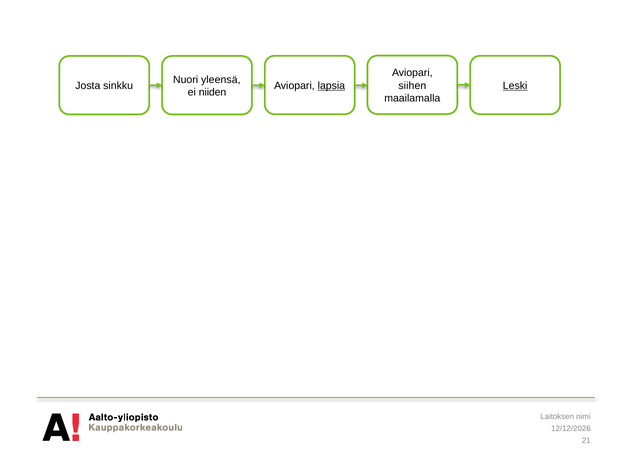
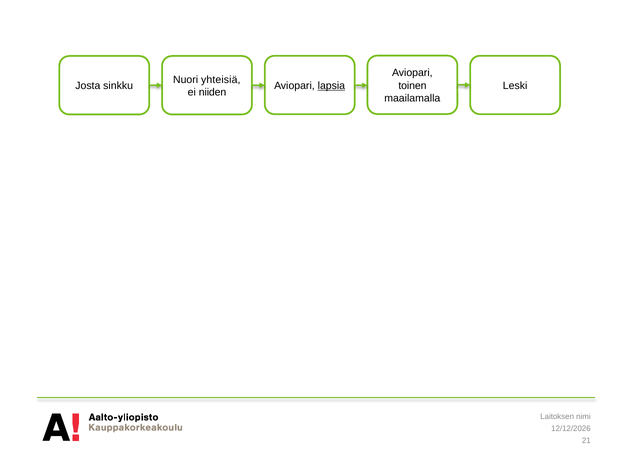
yleensä: yleensä -> yhteisiä (221, 80)
siihen: siihen -> toinen (412, 86)
Leski underline: present -> none (515, 86)
